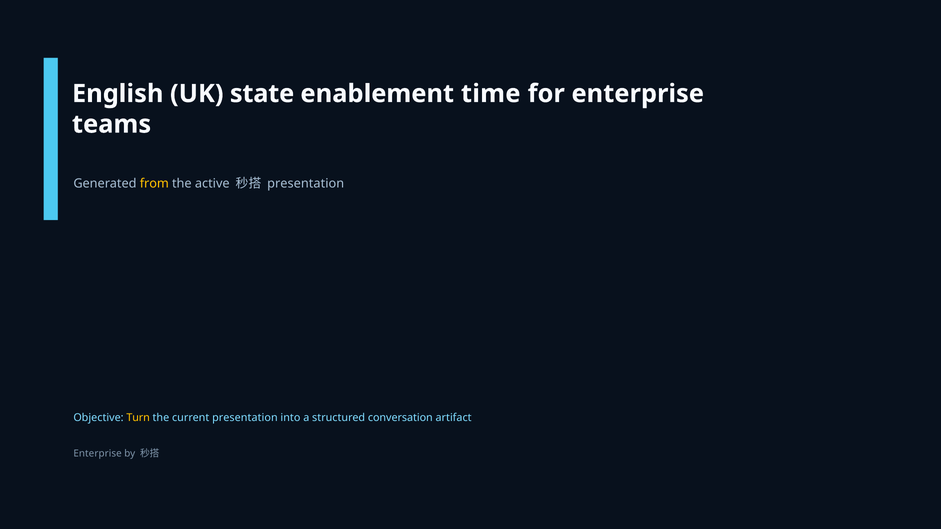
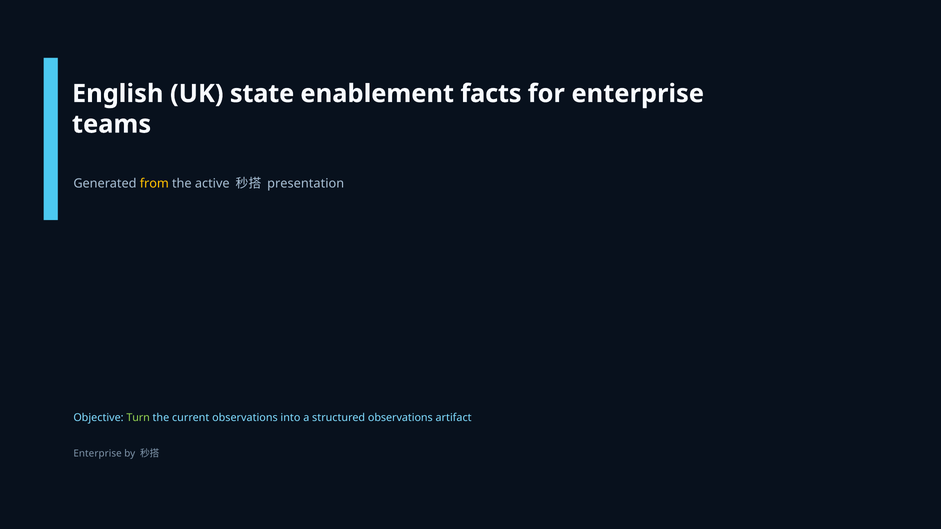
time: time -> facts (491, 94)
Turn colour: yellow -> light green (138, 418)
current presentation: presentation -> observations (245, 418)
structured conversation: conversation -> observations (400, 418)
